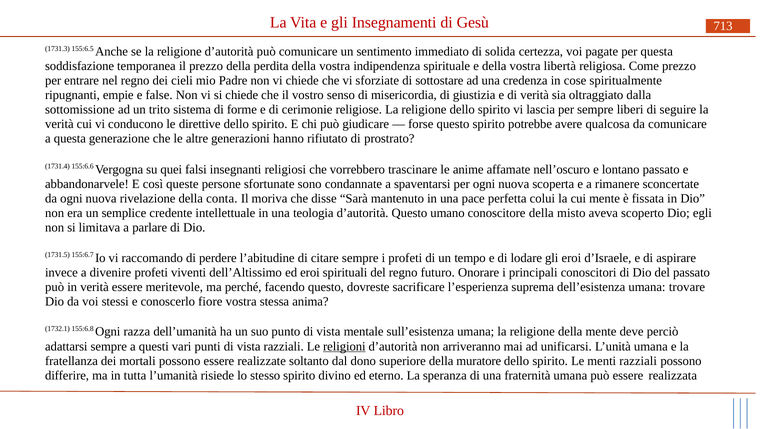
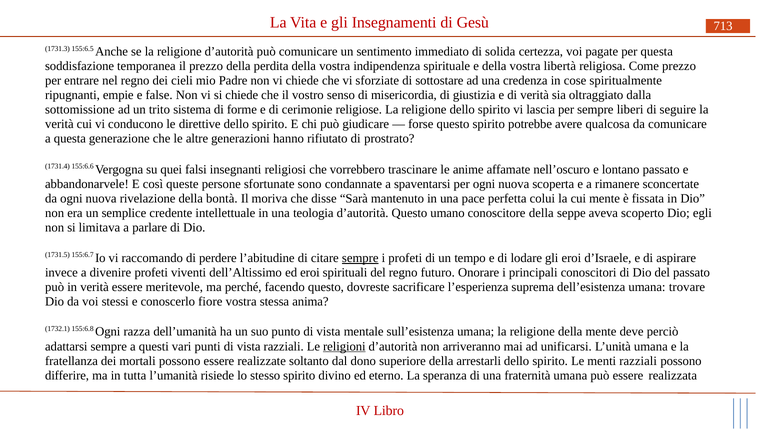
conta: conta -> bontà (222, 199)
misto: misto -> seppe (571, 213)
sempre underline: none -> present (360, 258)
muratore: muratore -> arrestarli (479, 361)
